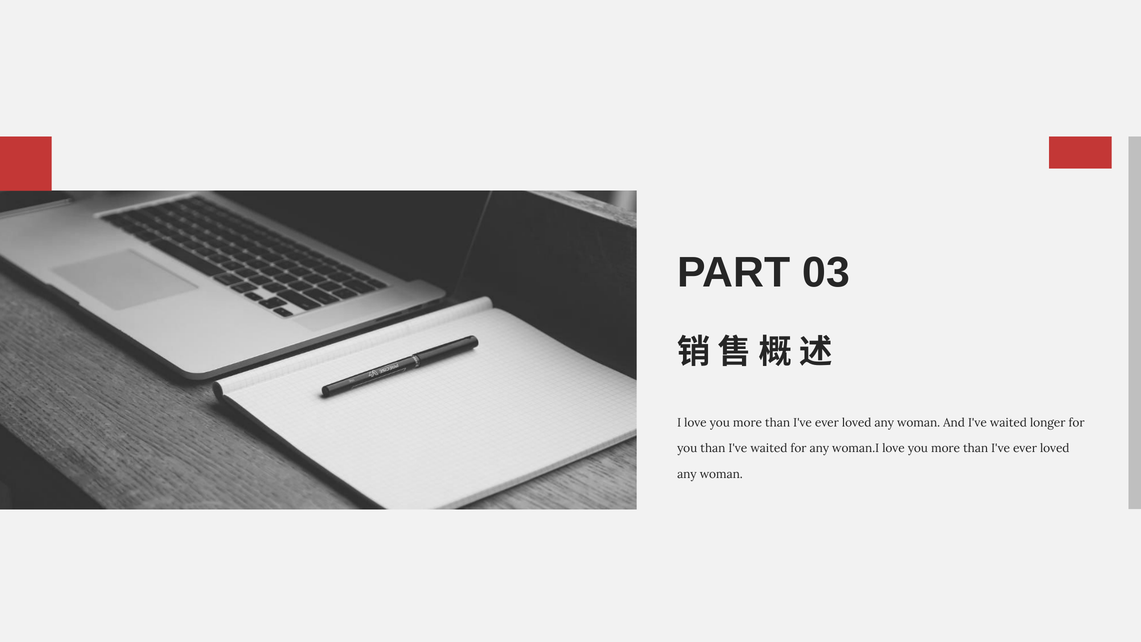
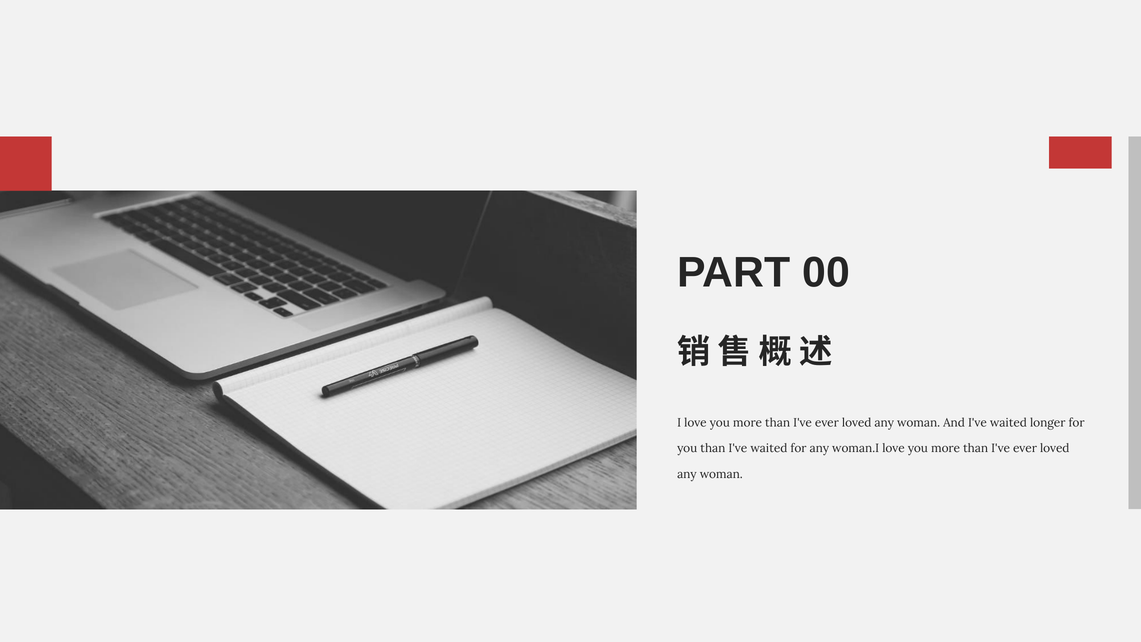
03: 03 -> 00 (826, 273)
